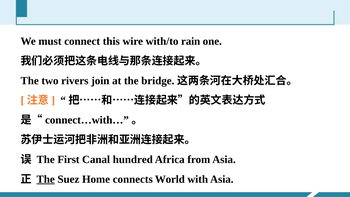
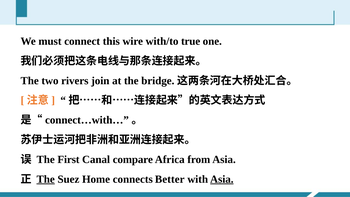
rain: rain -> true (191, 41)
hundred: hundred -> compare (133, 159)
World: World -> Better (170, 179)
Asia underline: none -> present (222, 179)
